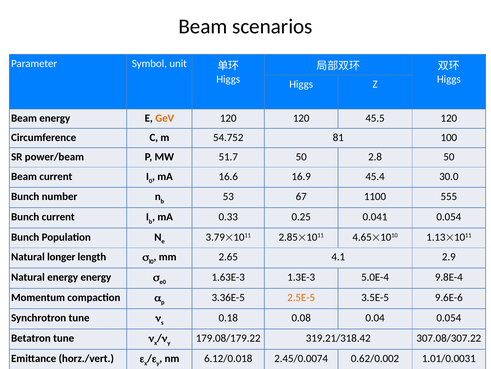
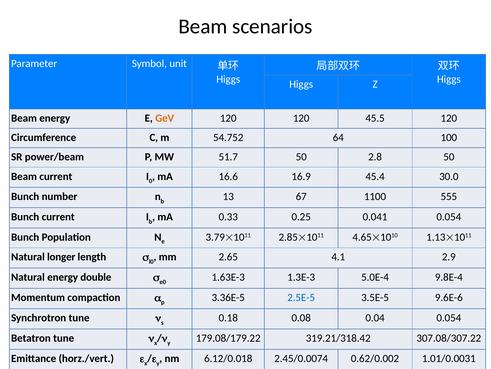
81: 81 -> 64 (338, 137)
53: 53 -> 13 (228, 196)
energy energy: energy -> double (96, 277)
2.5E-5 colour: orange -> blue (301, 297)
